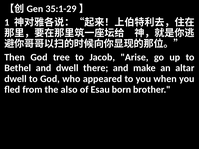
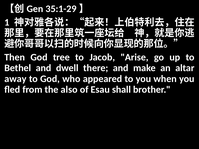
dwell: dwell -> away (15, 79)
born: born -> shall (121, 90)
